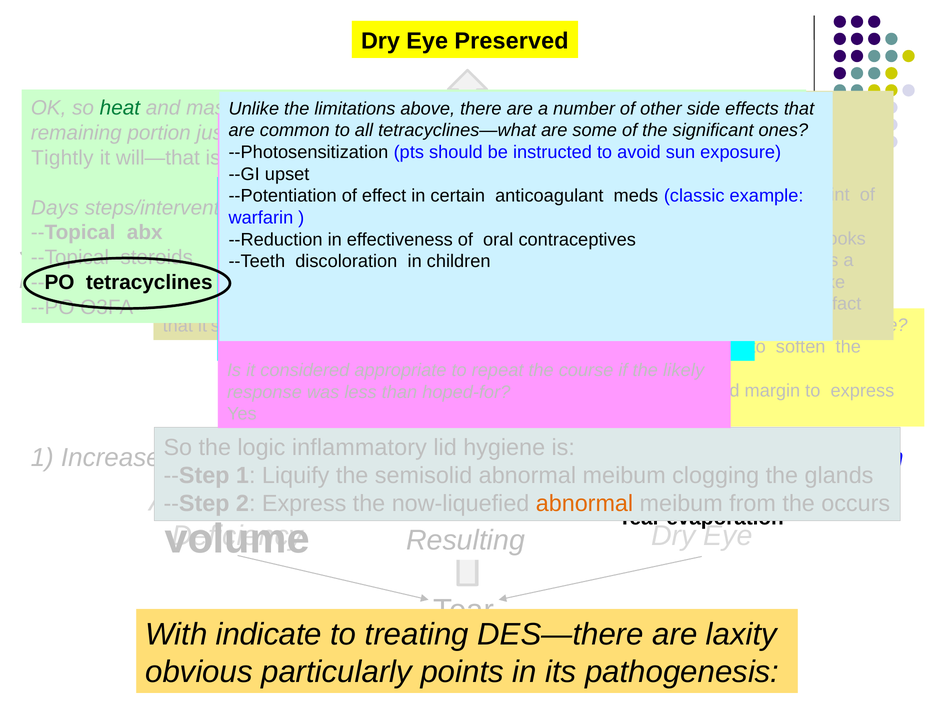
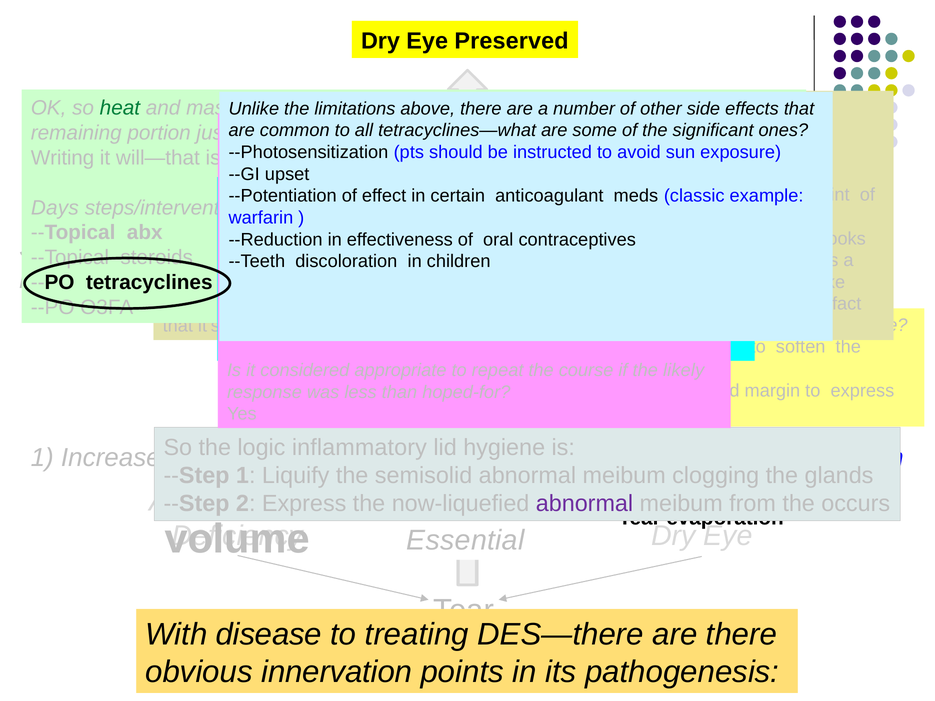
Tightly: Tightly -> Writing (63, 158)
abnormal colour: orange -> purple (584, 504)
Resulting: Resulting -> Essential (465, 540)
With indicate: indicate -> disease (269, 635)
are laxity: laxity -> there (741, 635)
particularly: particularly -> innervation (337, 672)
